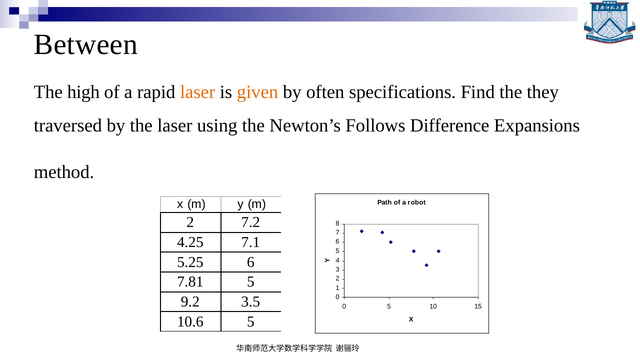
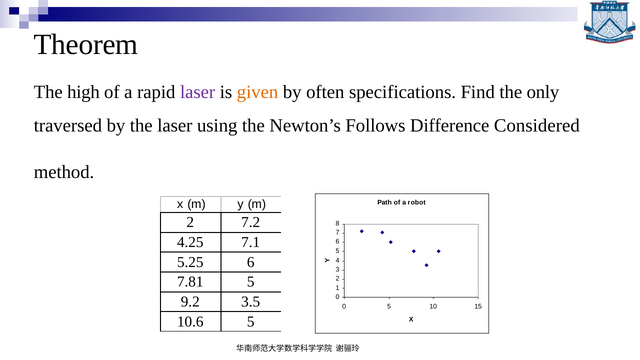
Between: Between -> Theorem (86, 44)
laser colour: orange -> purple (198, 92)
they: they -> only (543, 92)
Expansions: Expansions -> Considered (537, 126)
